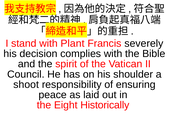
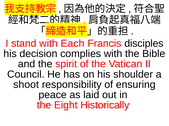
Plant: Plant -> Each (73, 44)
severely: severely -> disciples (144, 44)
